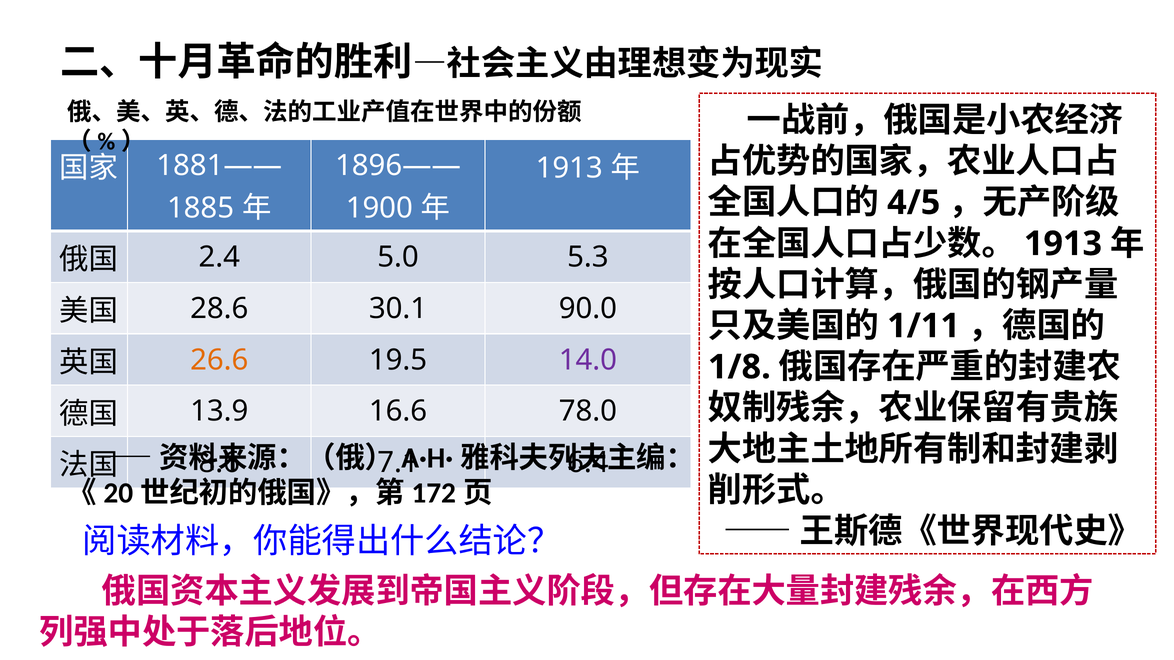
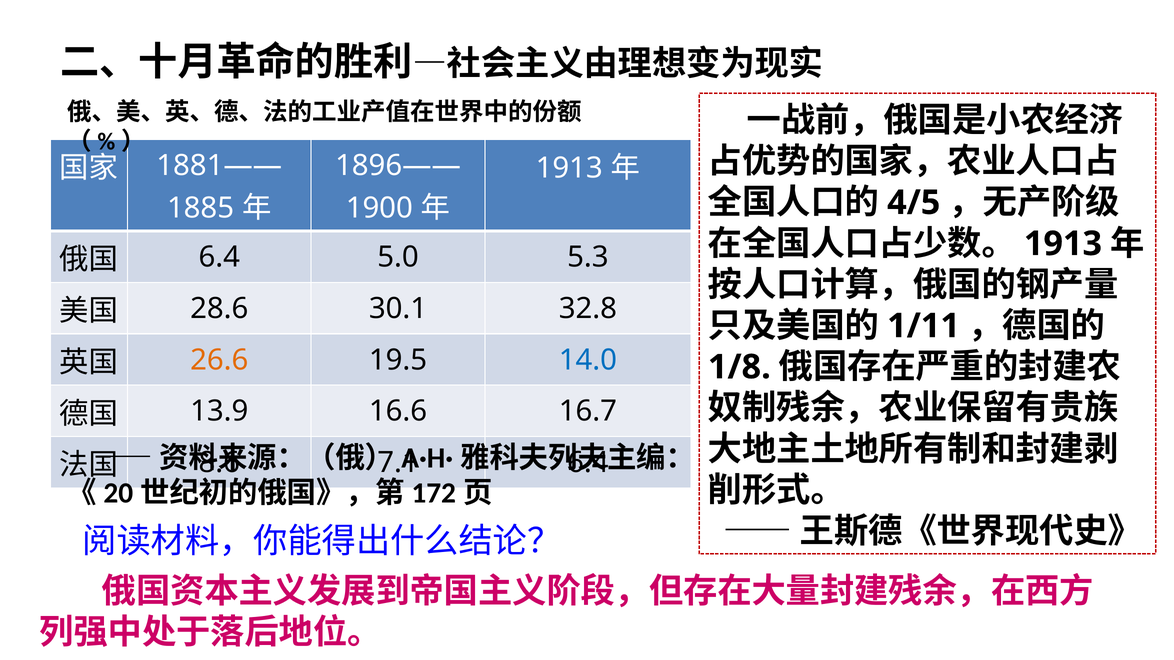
2.4: 2.4 -> 6.4 (219, 257)
90.0: 90.0 -> 32.8 (588, 309)
14.0 colour: purple -> blue (588, 360)
78.0: 78.0 -> 16.7 (588, 412)
